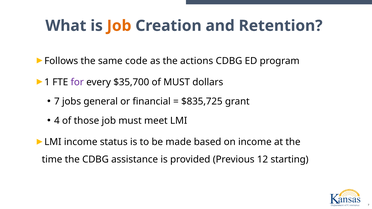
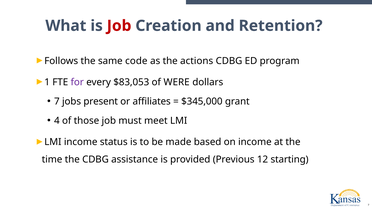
Job colour: orange -> red (119, 26)
$35,700: $35,700 -> $83,053 (131, 82)
of MUST: MUST -> WERE (177, 82)
general: general -> present (101, 102)
financial: financial -> affiliates (152, 102)
$835,725: $835,725 -> $345,000 (202, 102)
